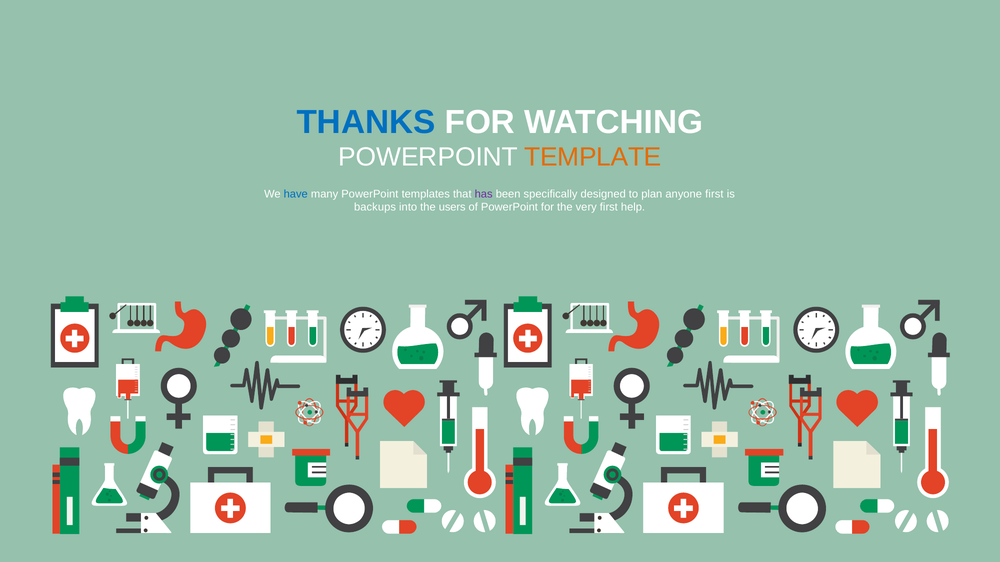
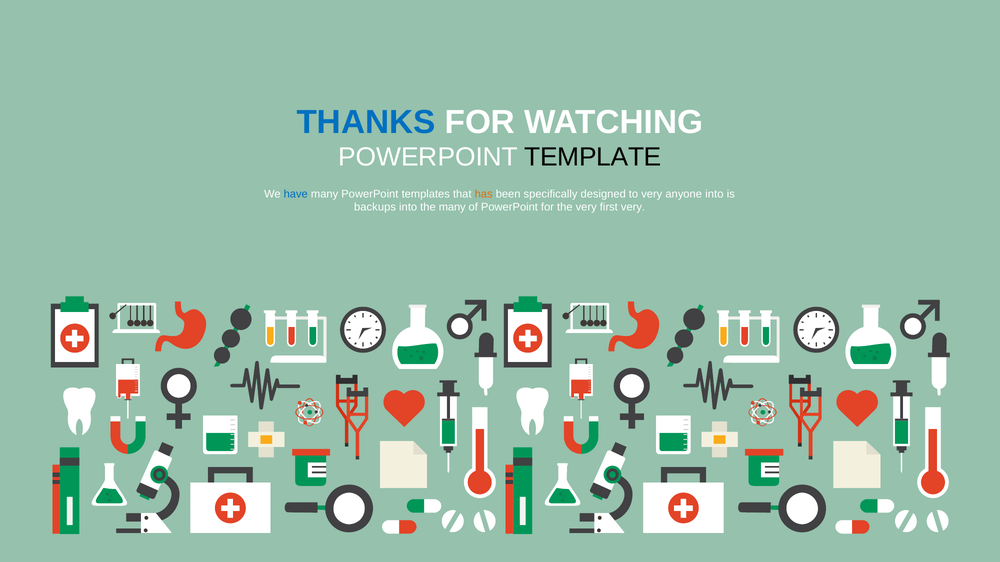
TEMPLATE colour: orange -> black (593, 157)
has colour: purple -> orange (484, 194)
to plan: plan -> very (652, 194)
anyone first: first -> into (714, 194)
the users: users -> many (452, 207)
first help: help -> very (633, 207)
